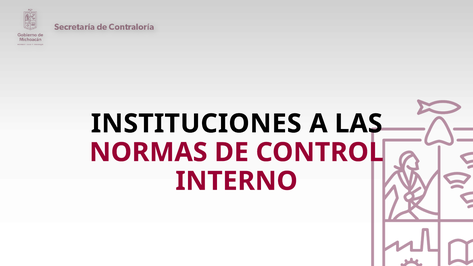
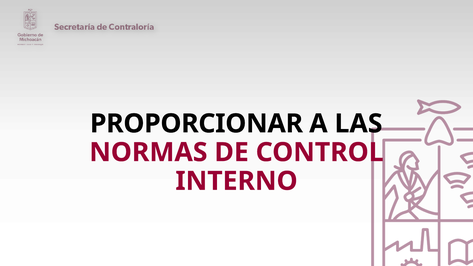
INSTITUCIONES: INSTITUCIONES -> PROPORCIONAR (196, 124)
